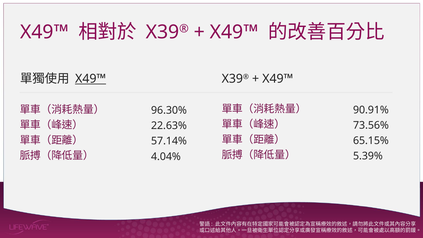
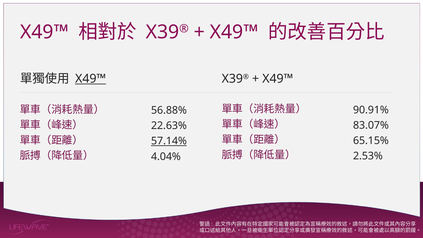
96.30%: 96.30% -> 56.88% (169, 110)
73.56%: 73.56% -> 83.07% (371, 125)
57.14% underline: none -> present (169, 141)
5.39%: 5.39% -> 2.53% (368, 156)
